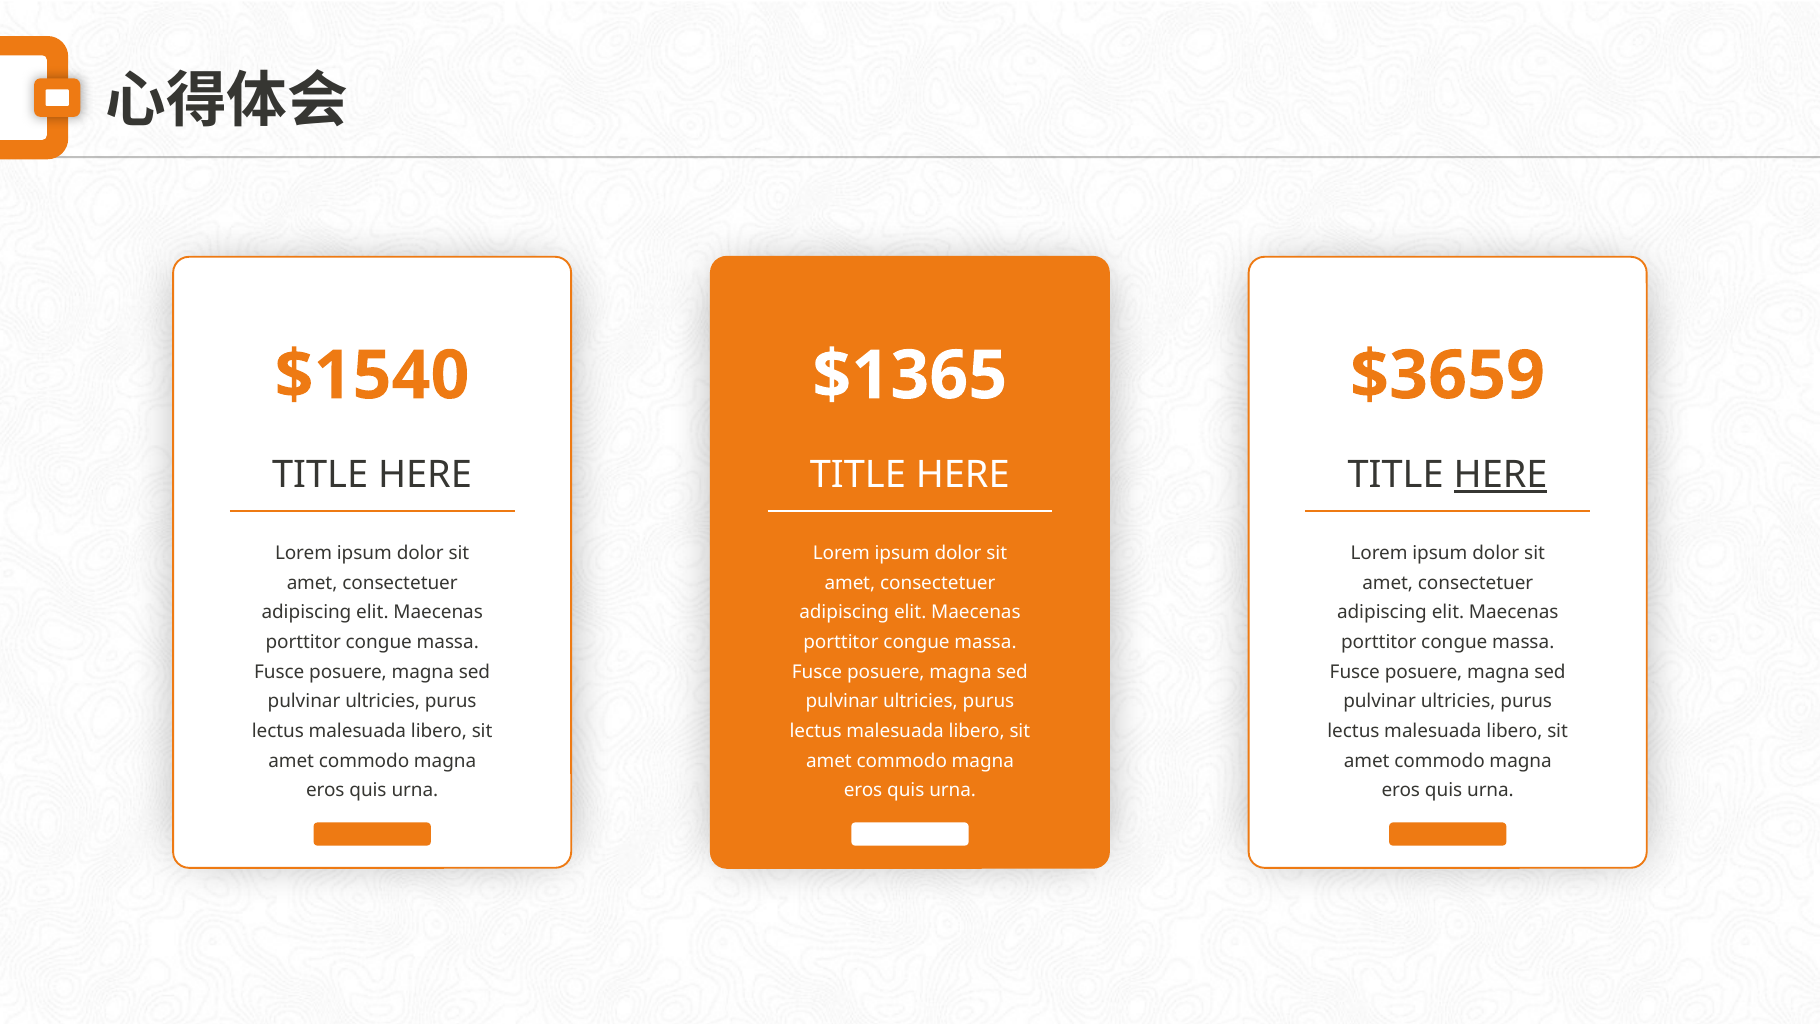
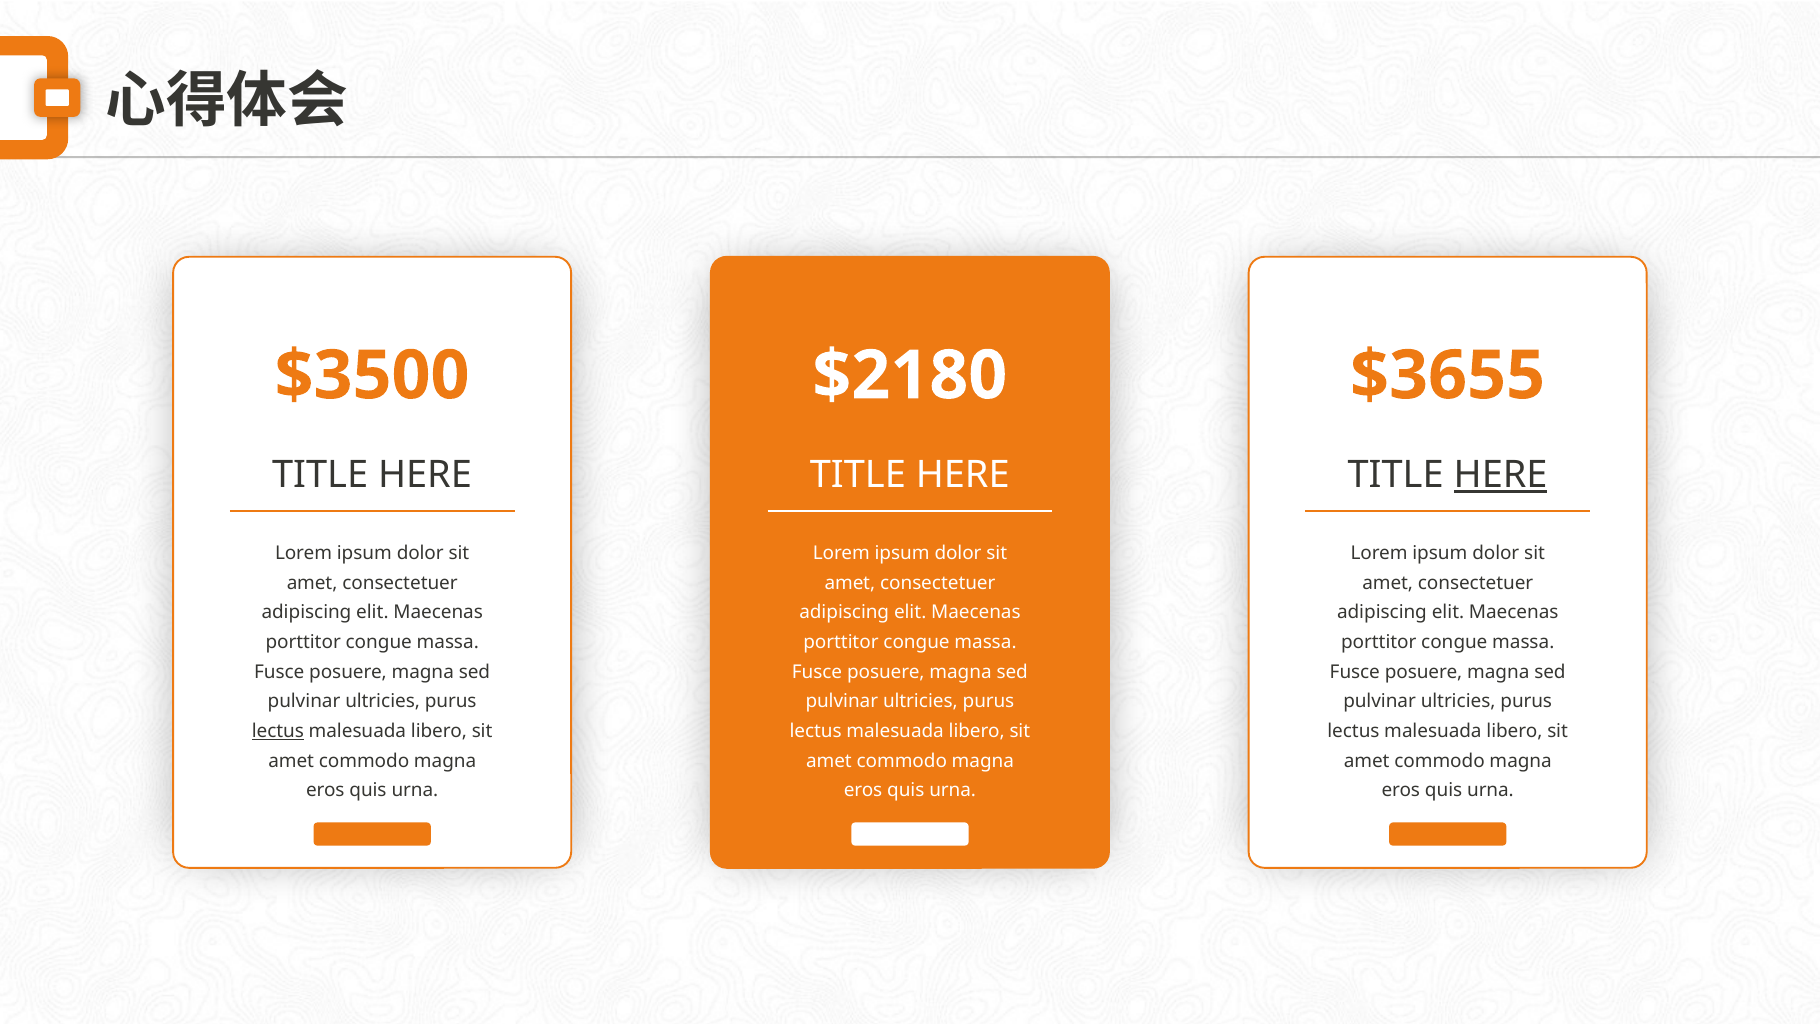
$1540: $1540 -> $3500 (372, 376)
$1365: $1365 -> $2180 (910, 376)
$3659: $3659 -> $3655 (1448, 376)
lectus underline: none -> present (278, 731)
